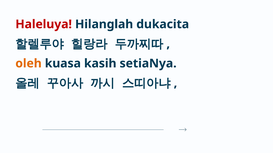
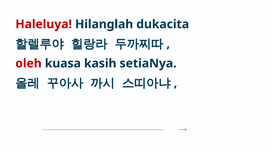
oleh colour: orange -> red (29, 64)
